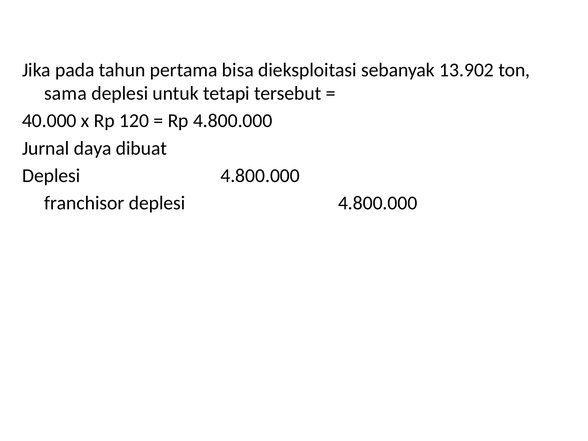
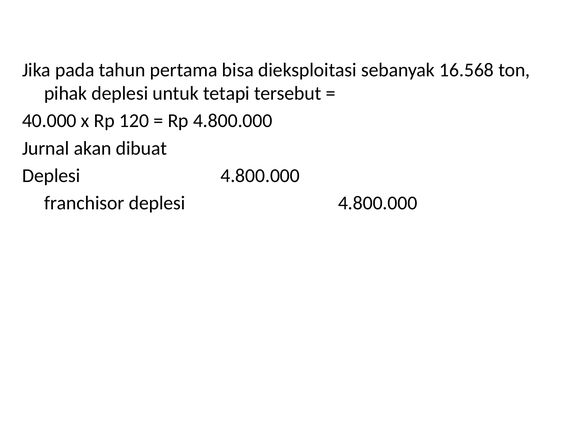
13.902: 13.902 -> 16.568 (467, 70)
sama: sama -> pihak (66, 93)
daya: daya -> akan (93, 148)
